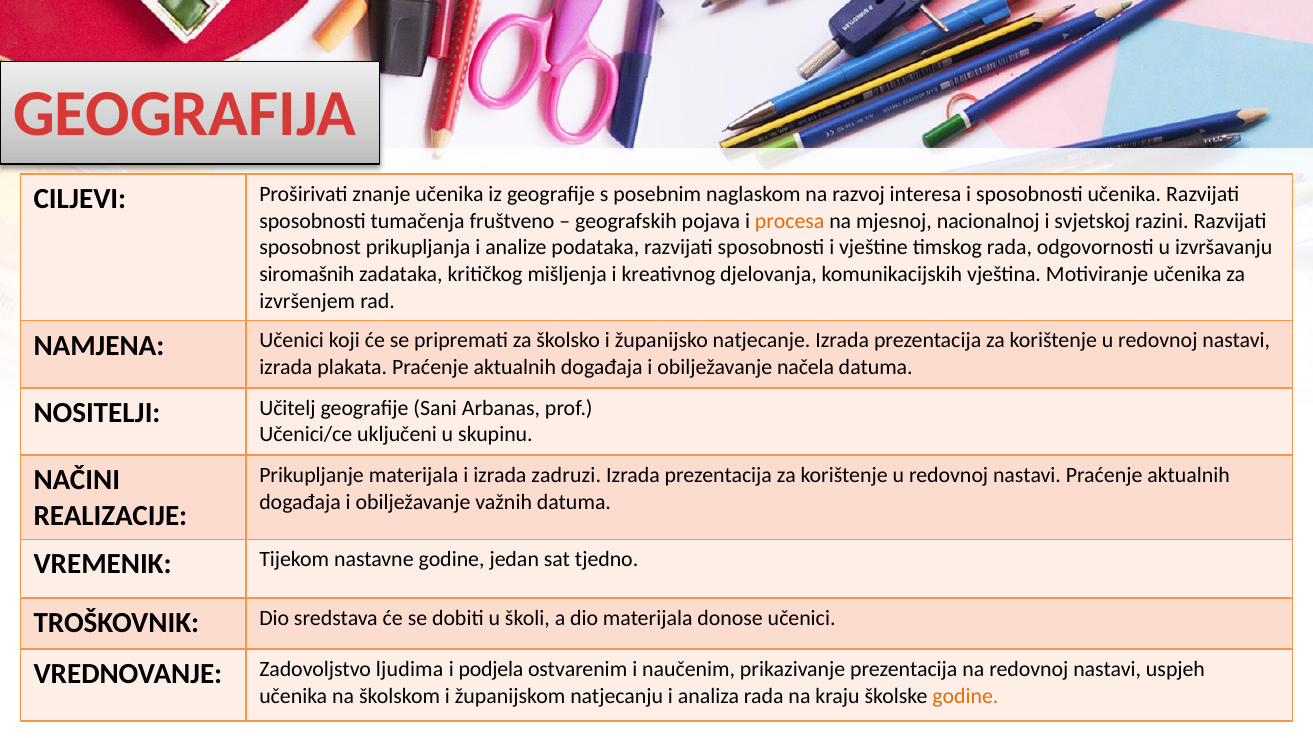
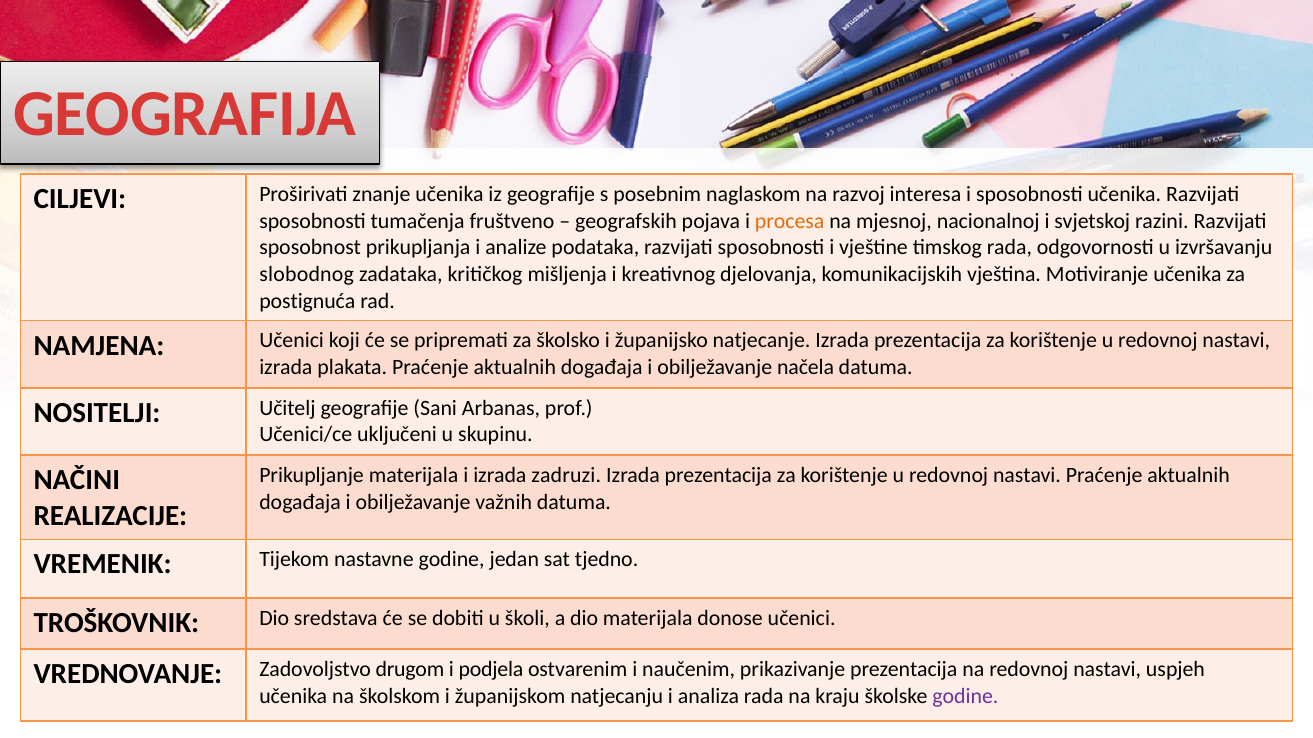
siromašnih: siromašnih -> slobodnog (307, 275)
izvršenjem: izvršenjem -> postignuća (307, 301)
ljudima: ljudima -> drugom (410, 670)
godine colour: orange -> purple (965, 696)
